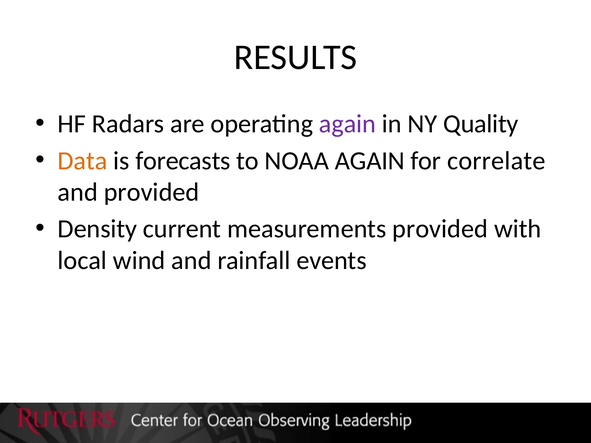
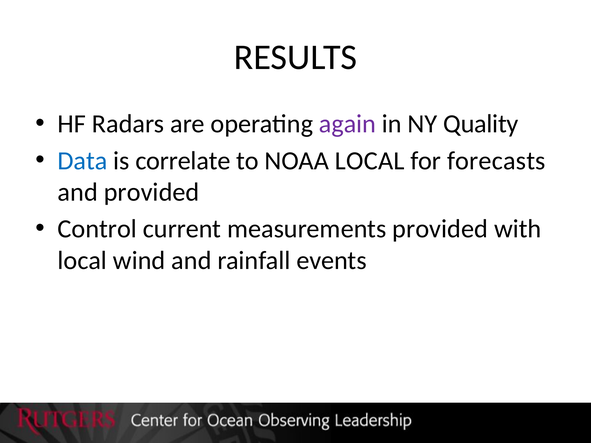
Data colour: orange -> blue (82, 161)
forecasts: forecasts -> correlate (183, 161)
NOAA AGAIN: AGAIN -> LOCAL (370, 161)
correlate: correlate -> forecasts (496, 161)
Density: Density -> Control (97, 229)
